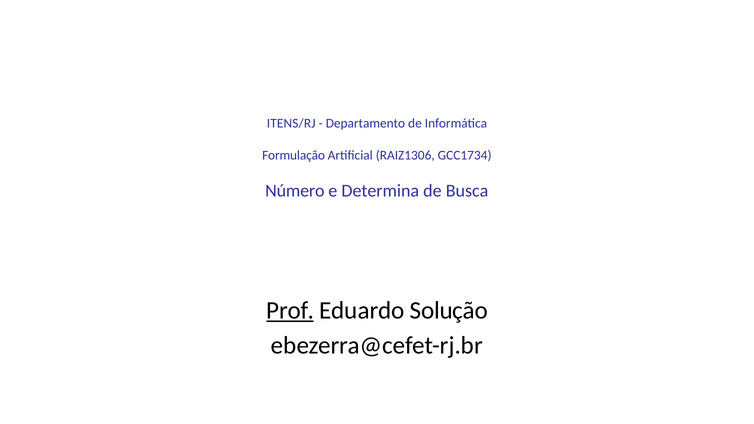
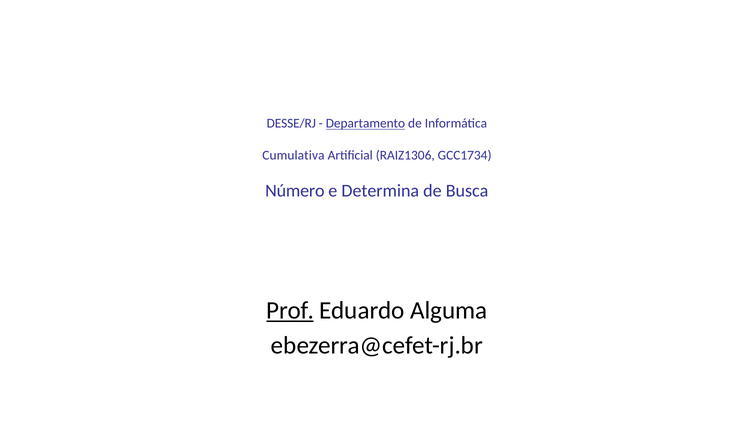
ITENS/RJ: ITENS/RJ -> DESSE/RJ (291, 123)
Departamento underline: none -> present (365, 123)
Formulação: Formulação -> Cumulativa (293, 156)
Solução: Solução -> Alguma (449, 310)
